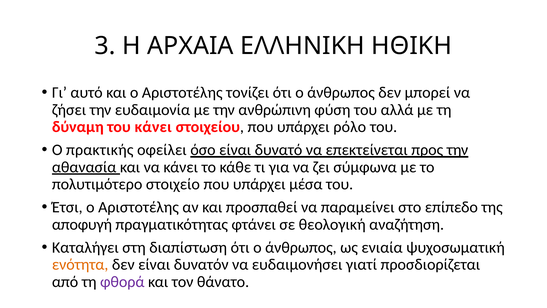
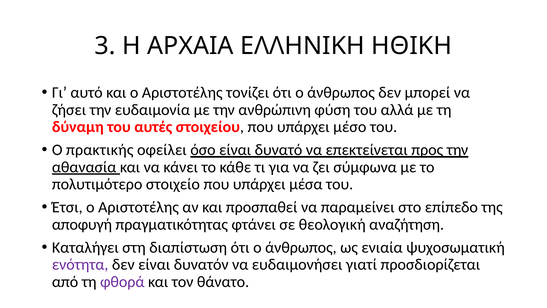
του κάνει: κάνει -> αυτές (153, 127)
ρόλο: ρόλο -> μέσο (350, 127)
ενότητα colour: orange -> purple (80, 264)
